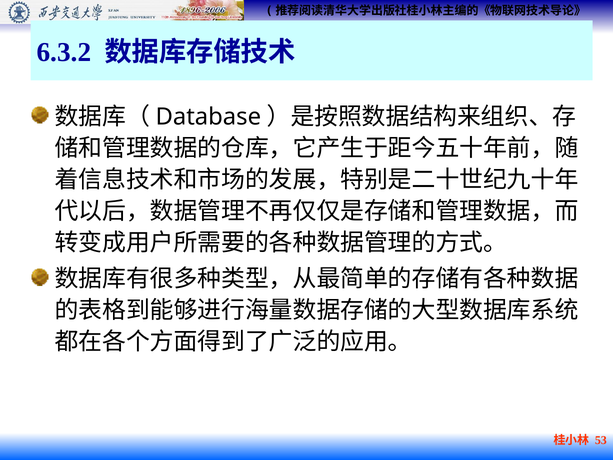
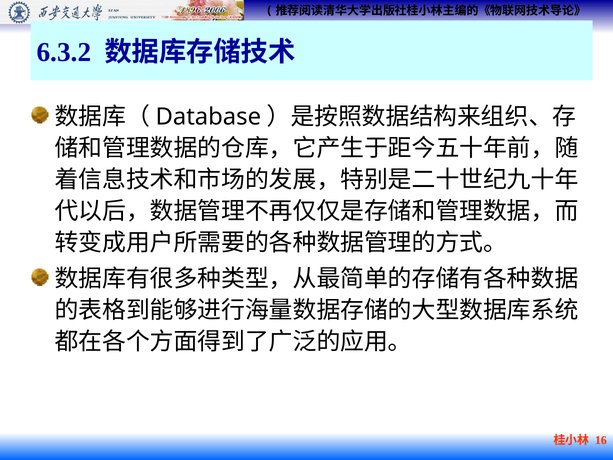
53: 53 -> 16 (601, 440)
